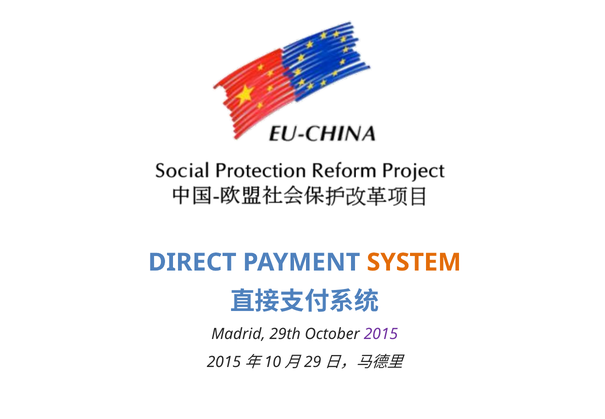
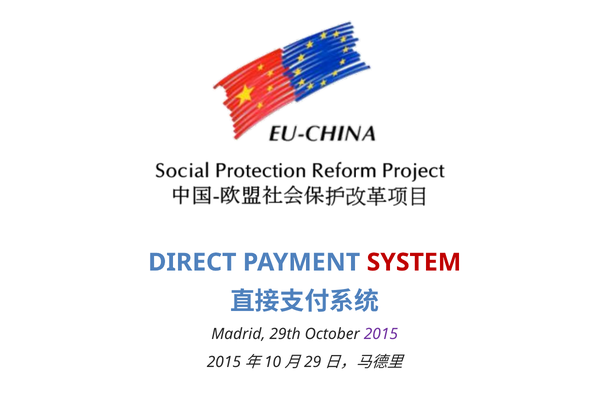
SYSTEM colour: orange -> red (414, 262)
